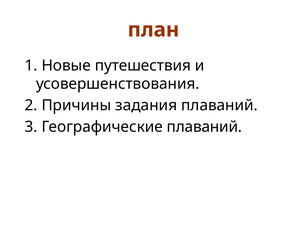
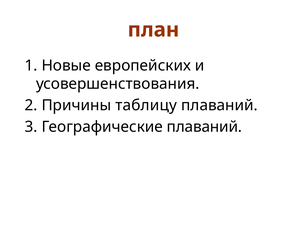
путешествия: путешествия -> европейских (143, 66)
задания: задания -> таблицу (146, 105)
